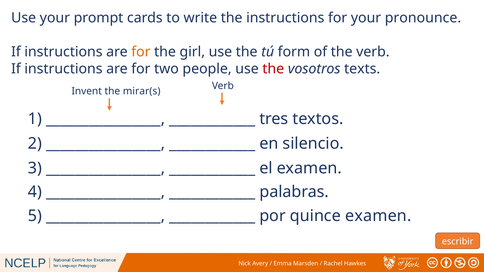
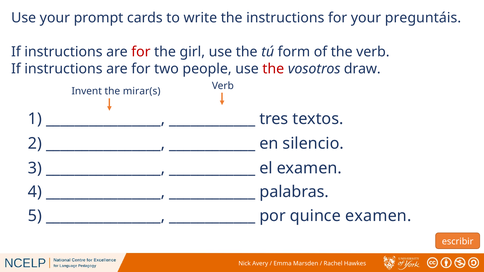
pronounce: pronounce -> preguntáis (423, 18)
for colour: orange -> red (141, 52)
texts: texts -> draw (362, 69)
